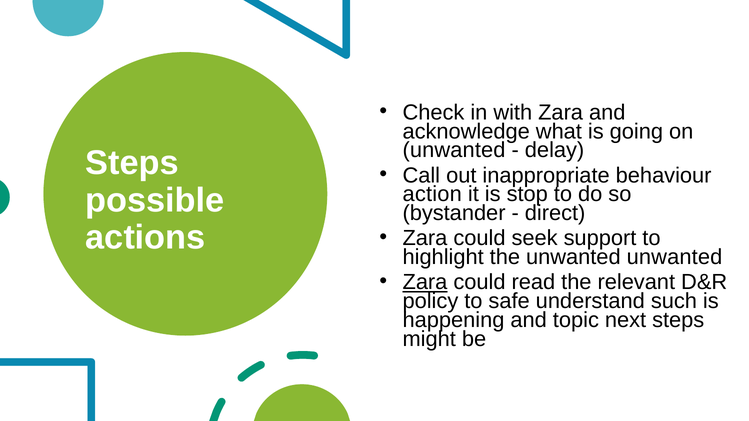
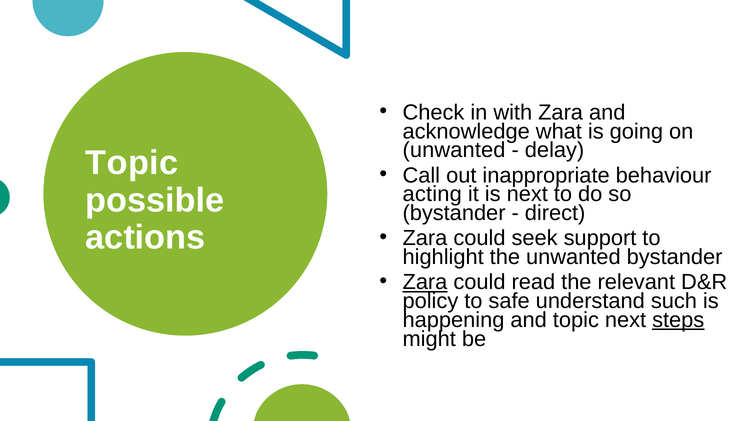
Steps: Steps -> Topic (132, 163)
action: action -> acting (432, 194)
is stop: stop -> next (527, 194)
unwanted unwanted: unwanted -> bystander (675, 257)
steps underline: none -> present (678, 320)
